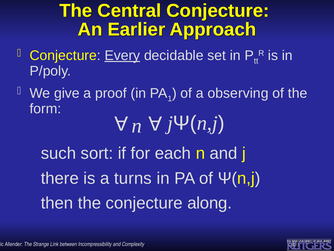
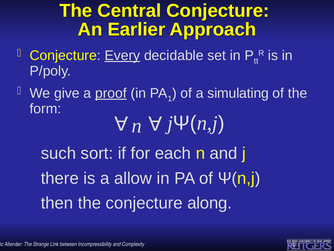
proof underline: none -> present (111, 93)
observing: observing -> simulating (238, 93)
turns: turns -> allow (133, 178)
